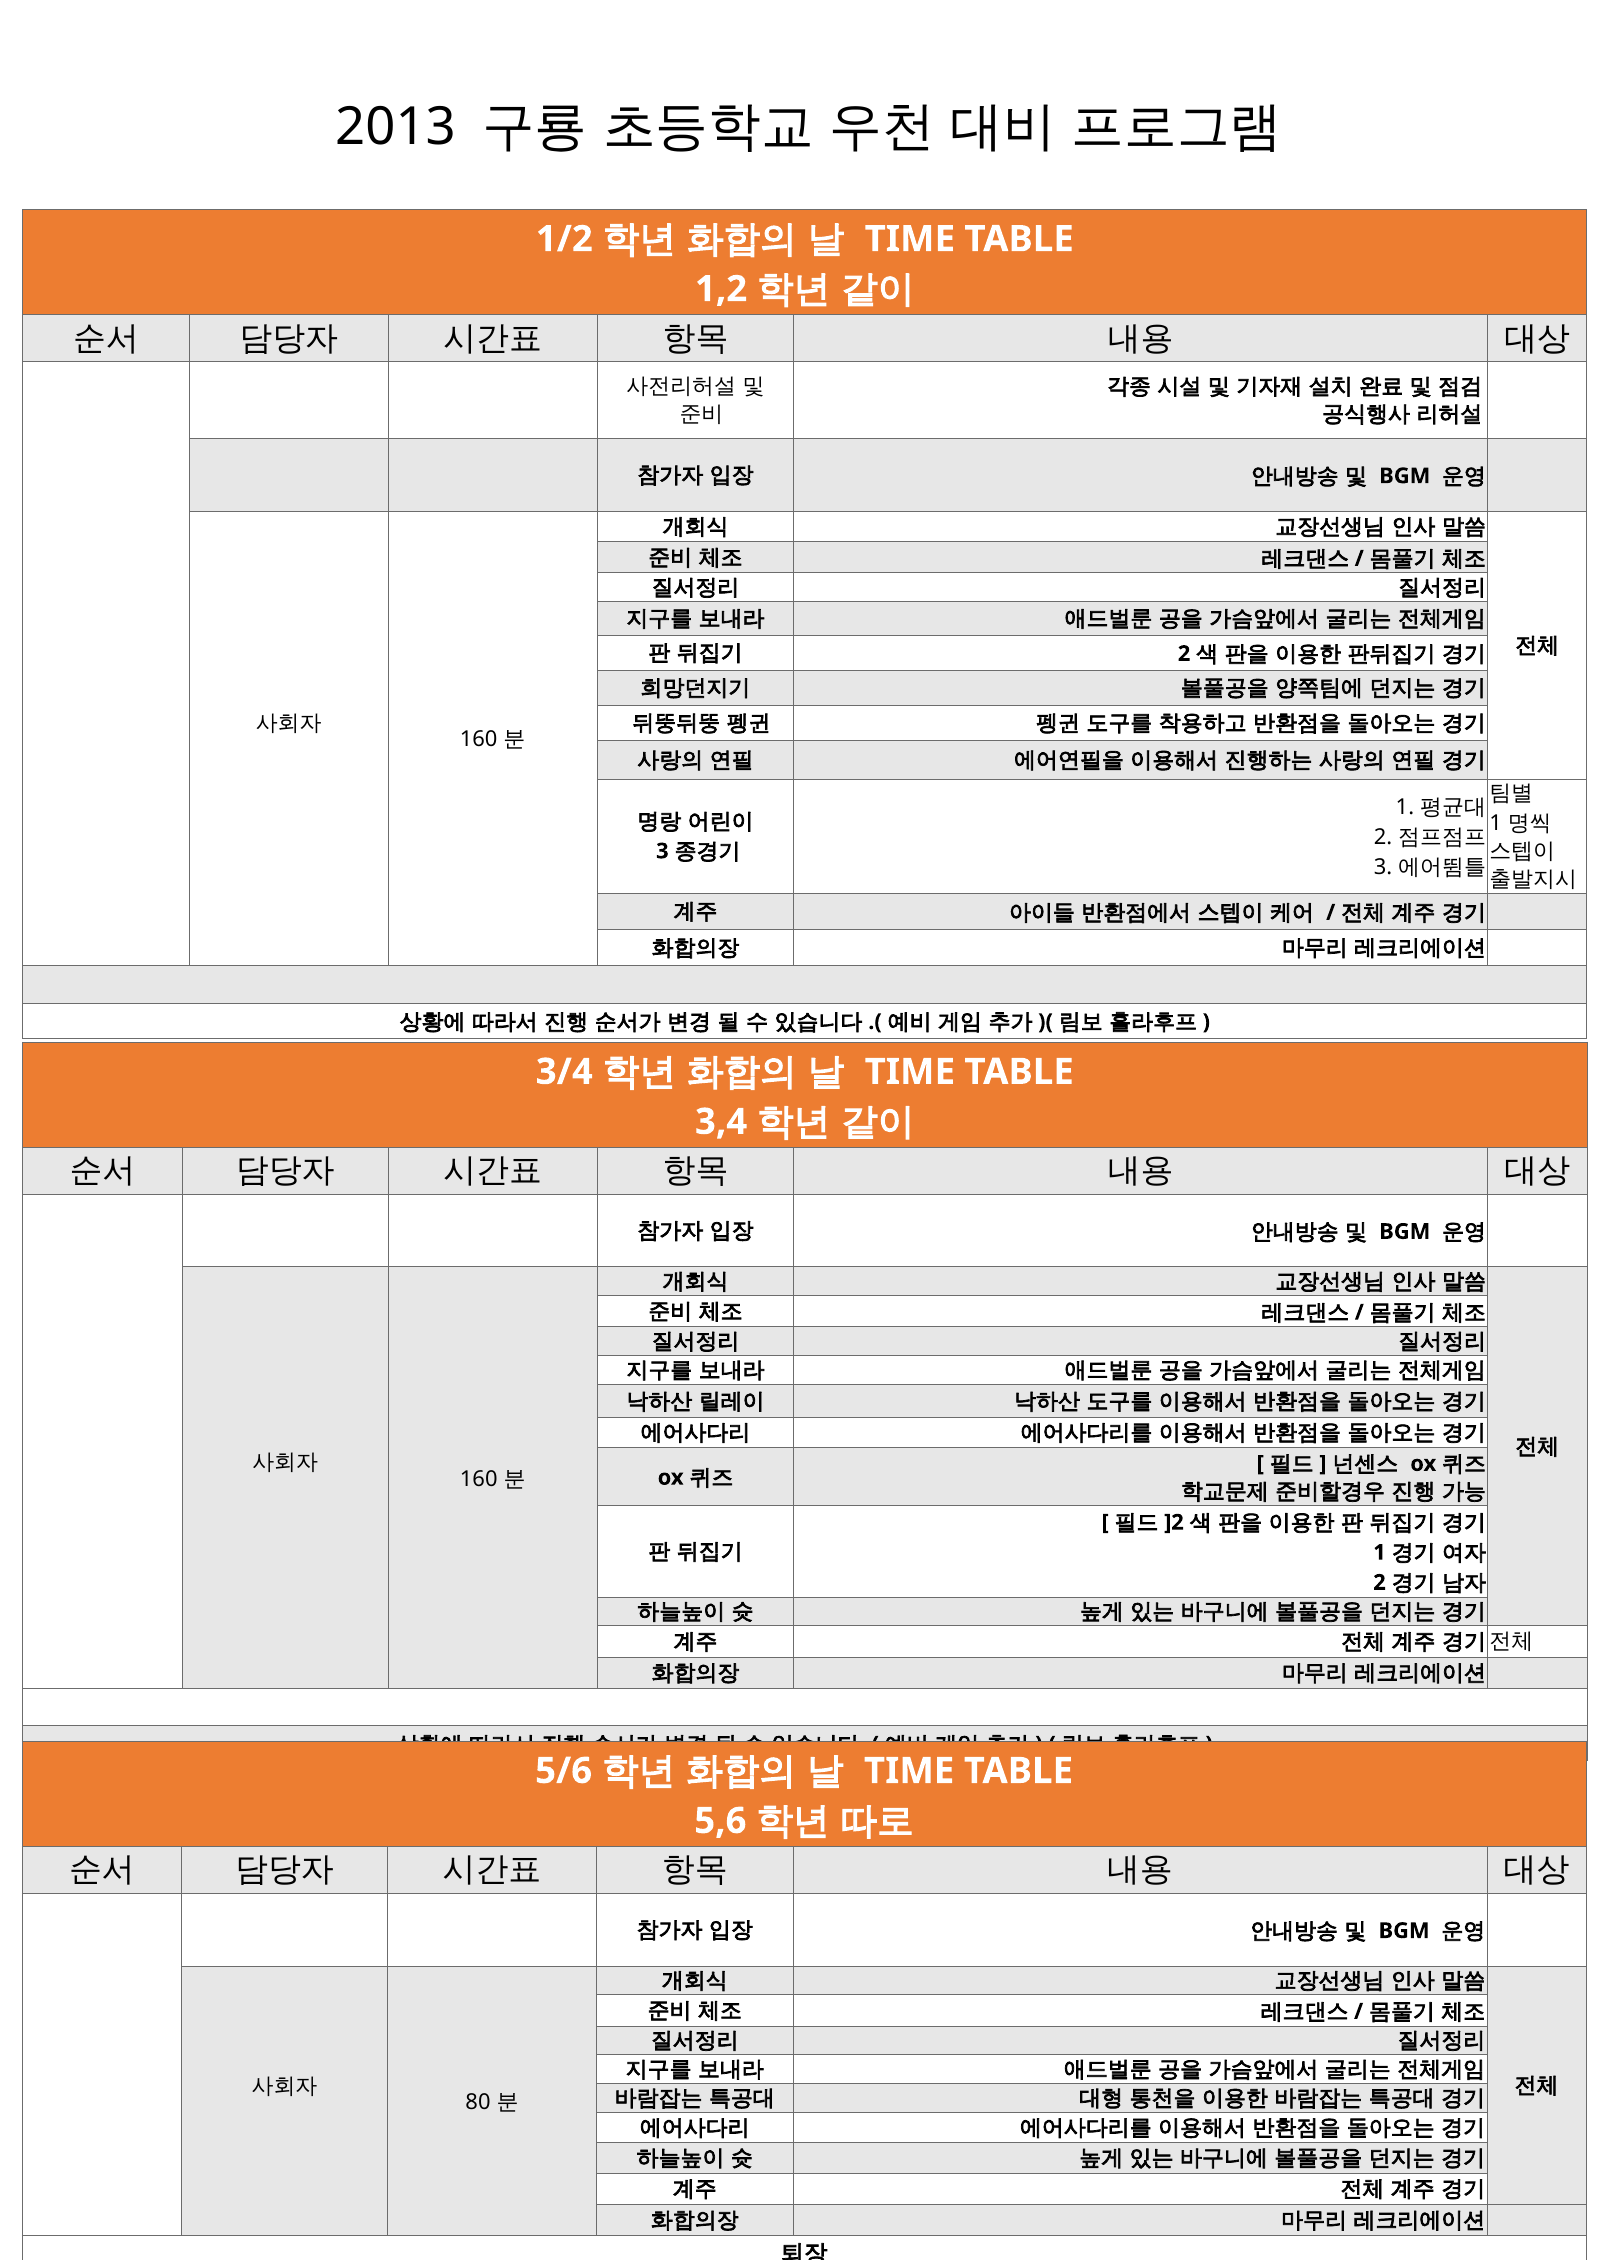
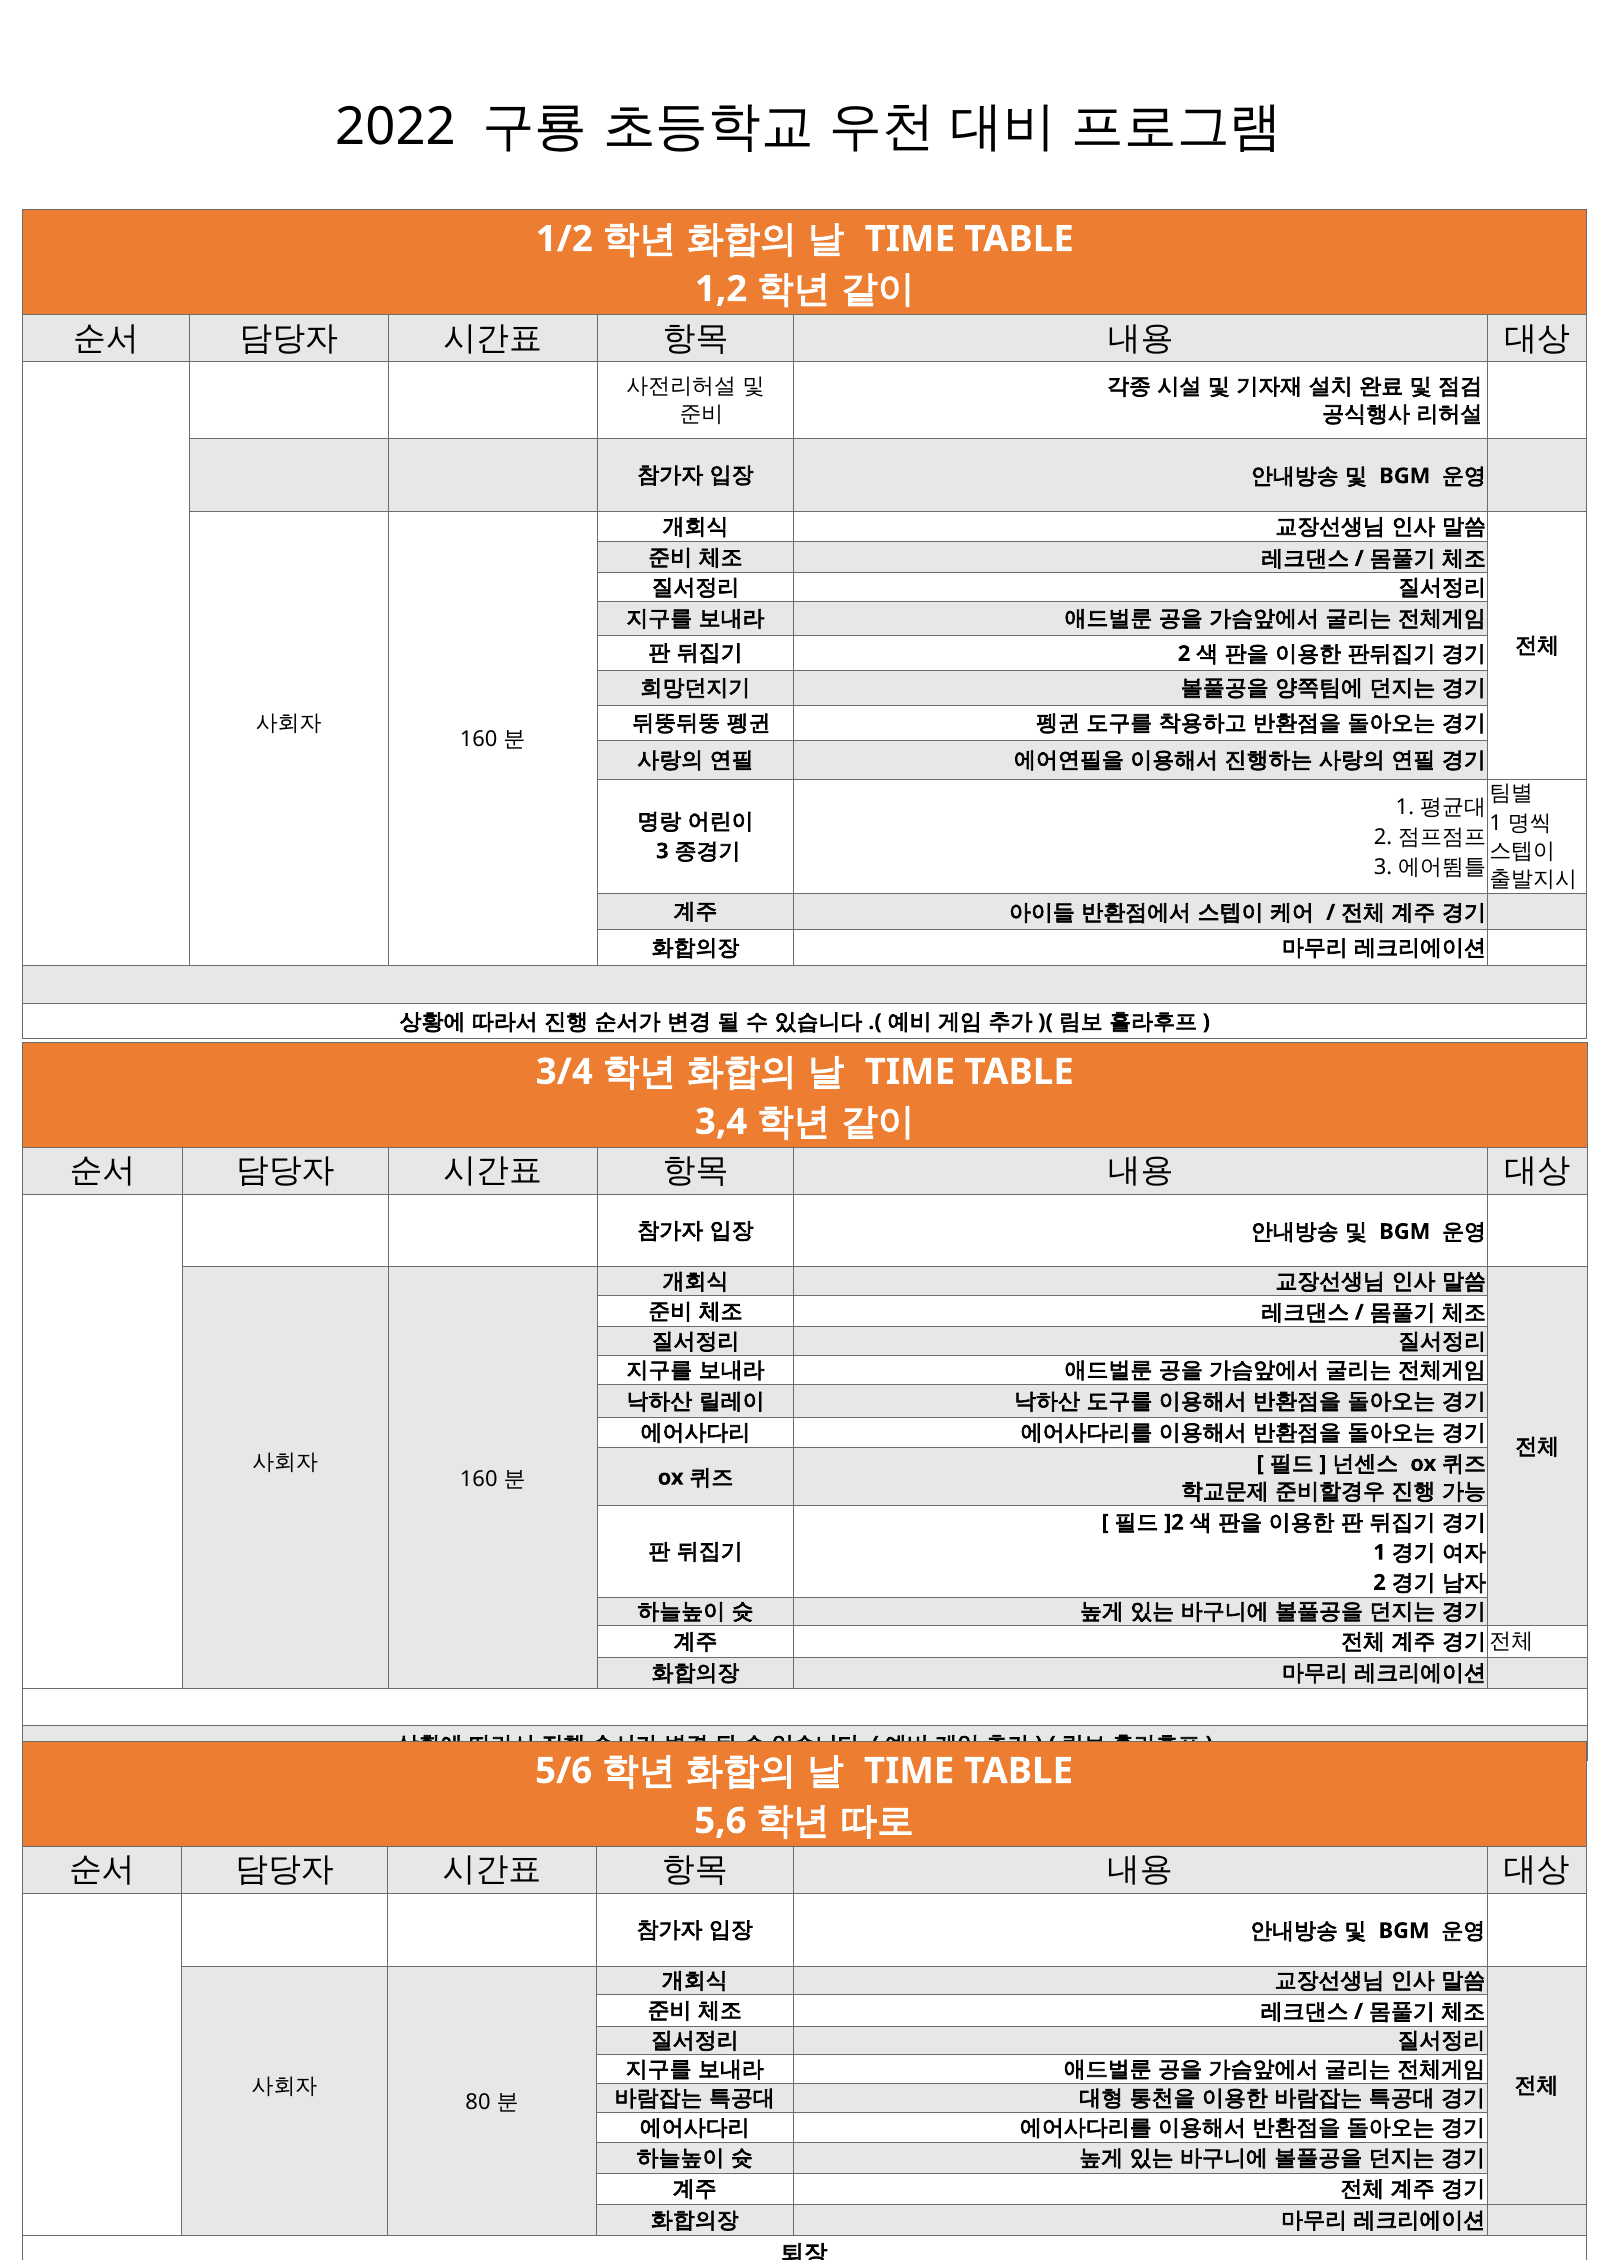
2013: 2013 -> 2022 (396, 127)
